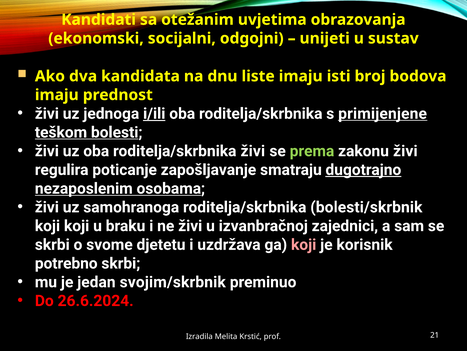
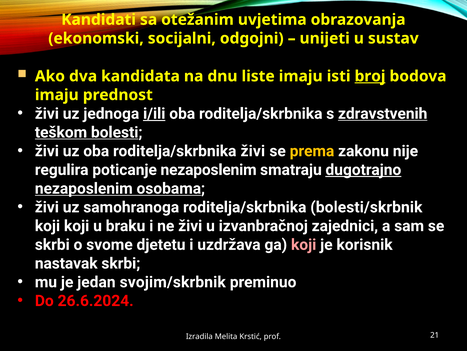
broj underline: none -> present (370, 76)
primijenjene: primijenjene -> zdravstvenih (383, 113)
prema colour: light green -> yellow (312, 151)
zakonu živi: živi -> nije (405, 151)
poticanje zapošljavanje: zapošljavanje -> nezaposlenim (209, 169)
potrebno: potrebno -> nastavak (66, 263)
